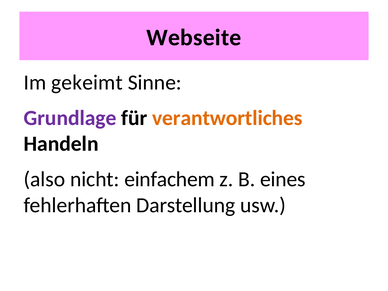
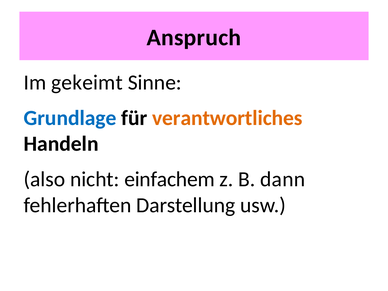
Webseite: Webseite -> Anspruch (194, 38)
Grundlage colour: purple -> blue (70, 118)
eines: eines -> dann (283, 179)
